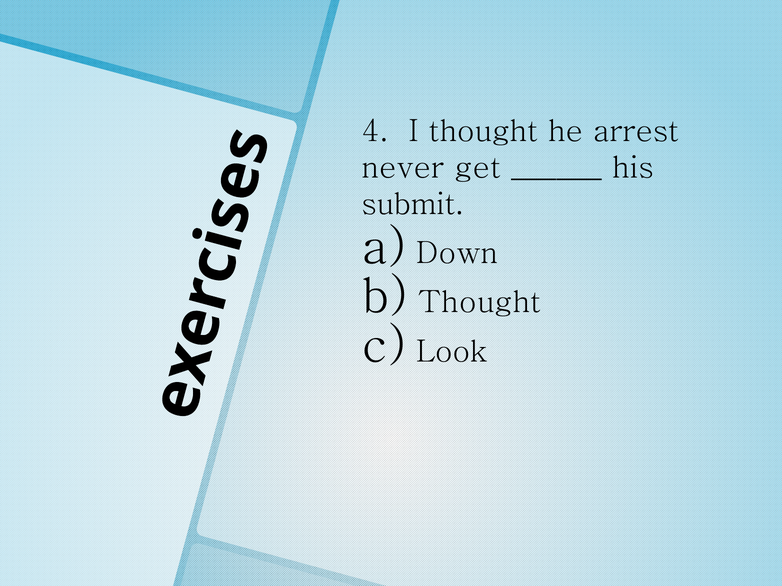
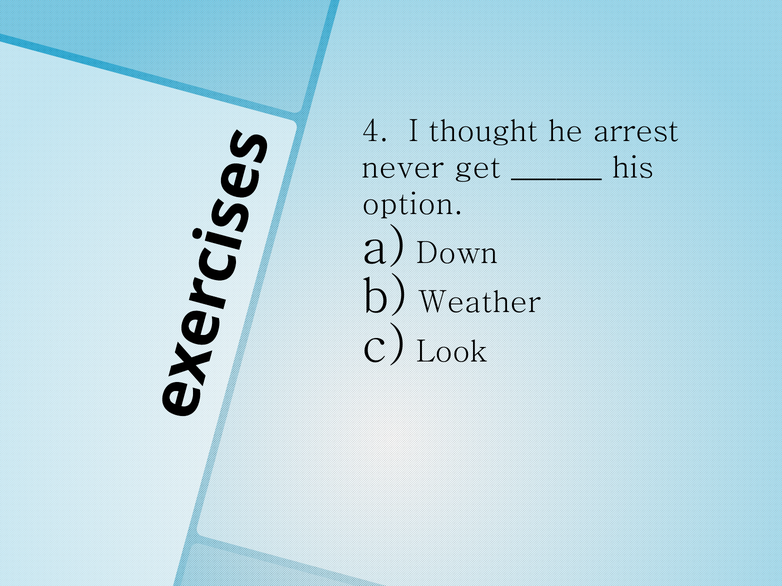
submit: submit -> option (413, 204)
Thought: Thought -> Weather (480, 303)
